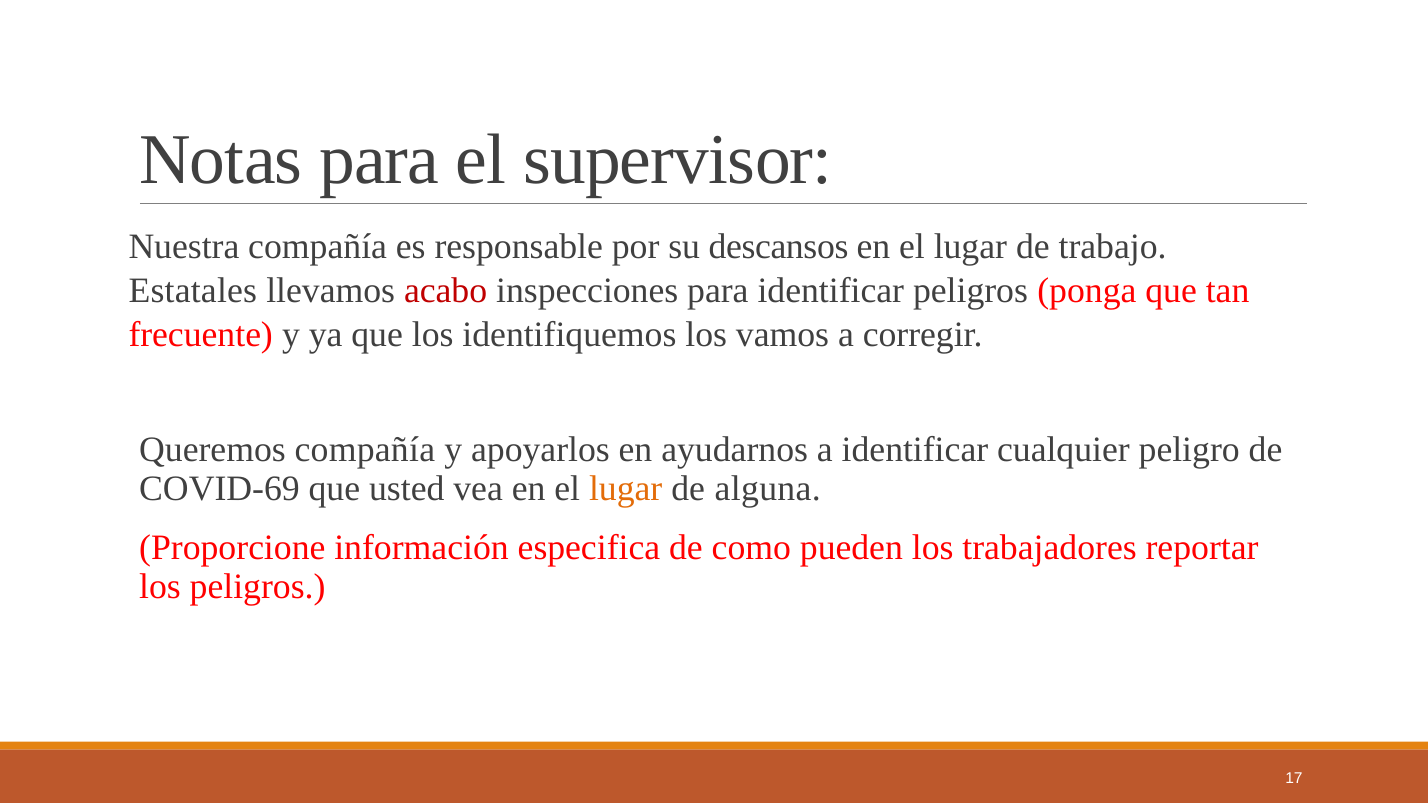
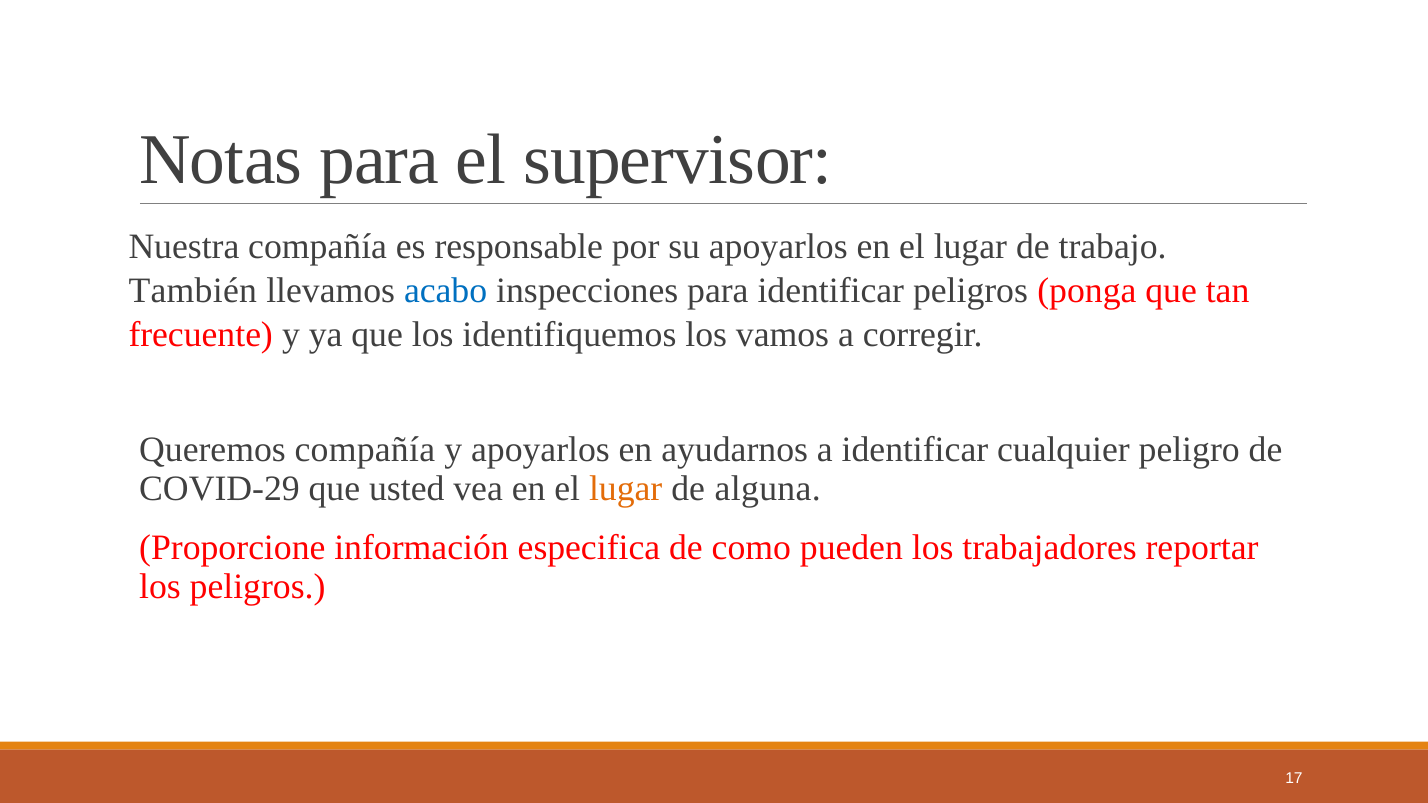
su descansos: descansos -> apoyarlos (778, 247)
Estatales: Estatales -> También (193, 291)
acabo colour: red -> blue (446, 291)
COVID-69: COVID-69 -> COVID-29 (219, 489)
